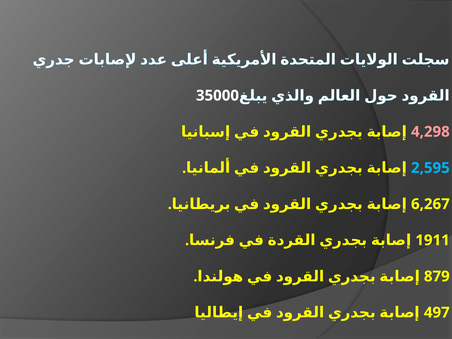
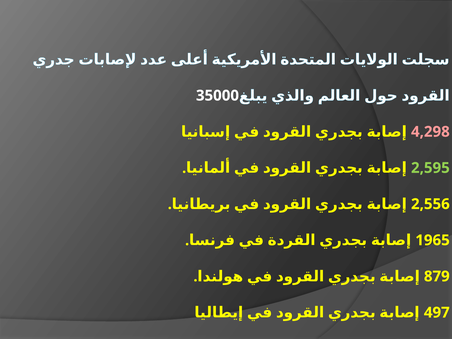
2,595 colour: light blue -> light green (430, 168)
6,267: 6,267 -> 2,556 (430, 204)
1911: 1911 -> 1965 (433, 240)
